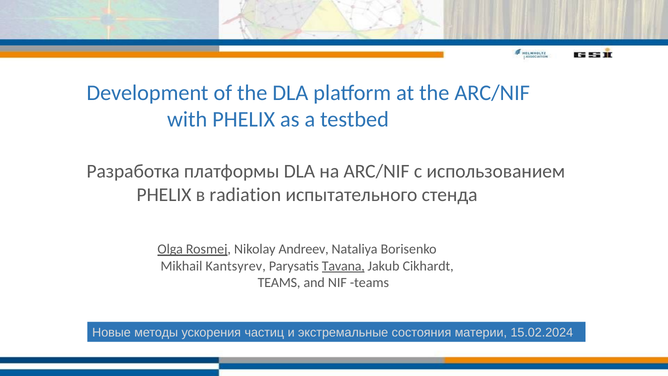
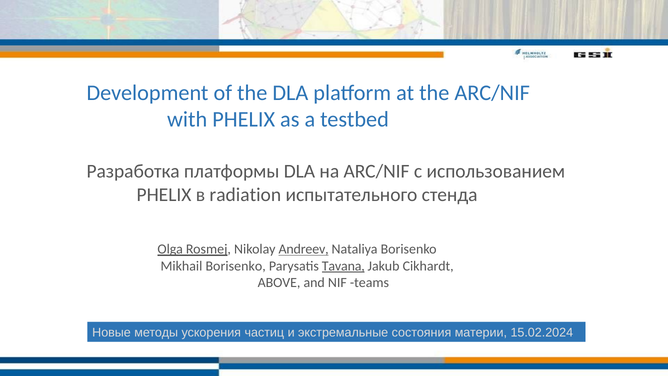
Andreev underline: none -> present (304, 249)
Mikhail Kantsyrev: Kantsyrev -> Borisenko (236, 266)
TEAMS: TEAMS -> ABOVE (279, 283)
